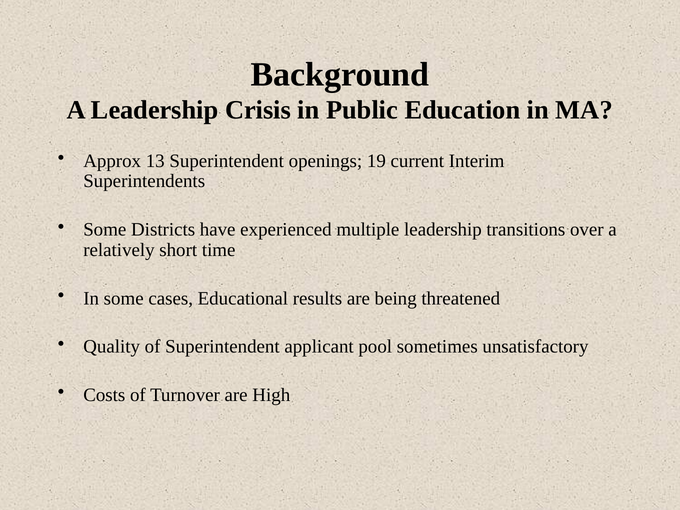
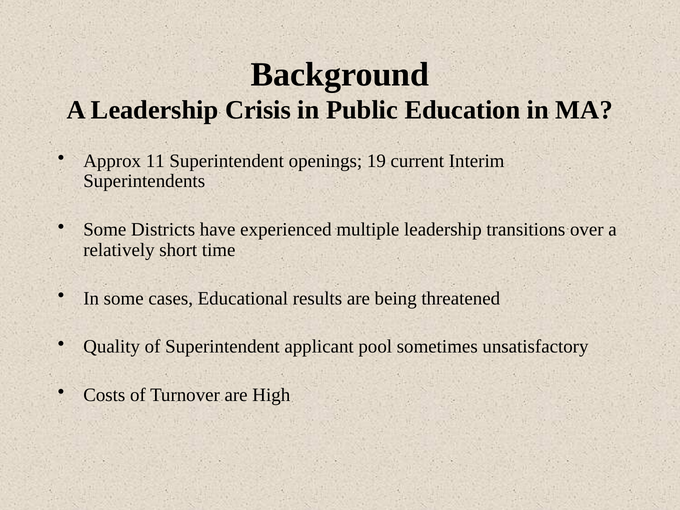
13: 13 -> 11 (155, 161)
